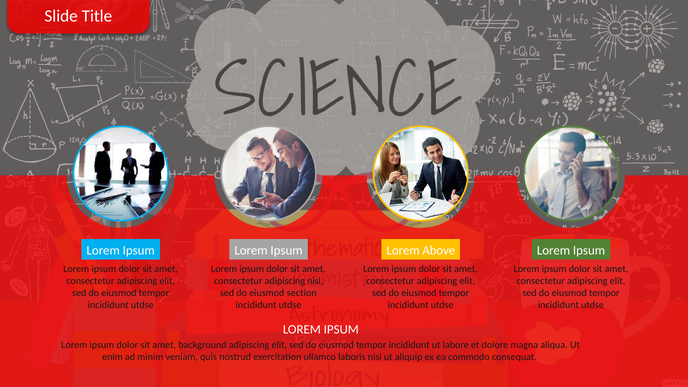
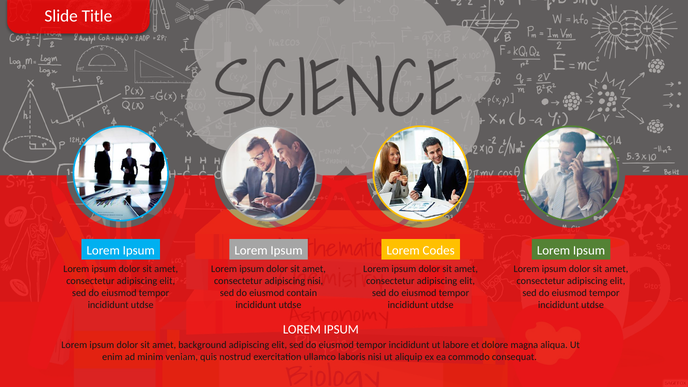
Above: Above -> Codes (439, 250)
section: section -> contain (302, 293)
